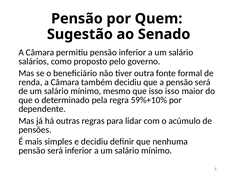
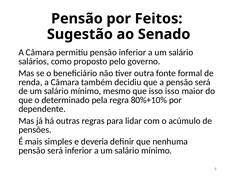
Quem: Quem -> Feitos (159, 19)
59%+10%: 59%+10% -> 80%+10% (149, 100)
e decidiu: decidiu -> deveria (95, 141)
